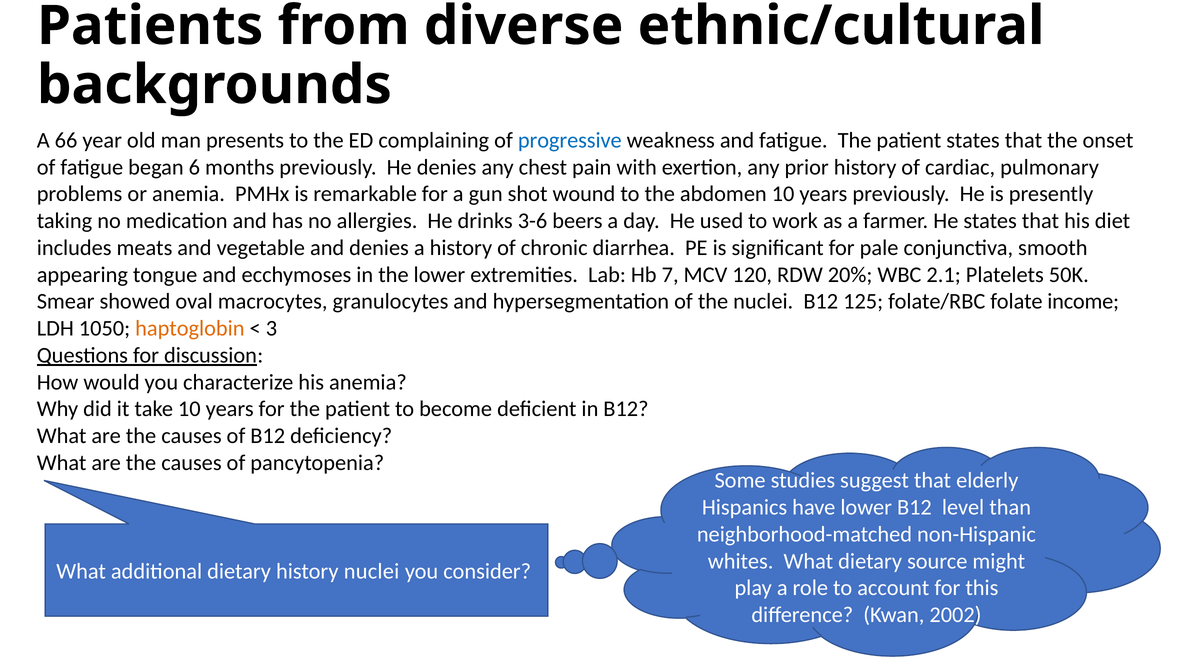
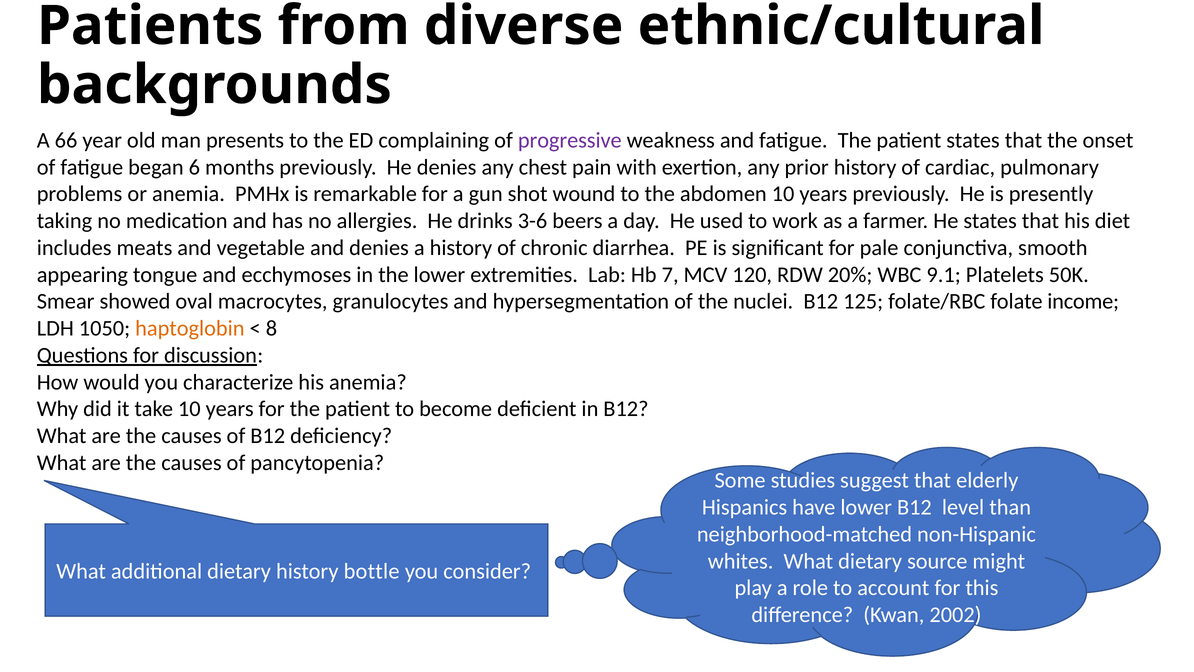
progressive colour: blue -> purple (570, 140)
2.1: 2.1 -> 9.1 (944, 275)
3: 3 -> 8 (271, 328)
history nuclei: nuclei -> bottle (372, 571)
